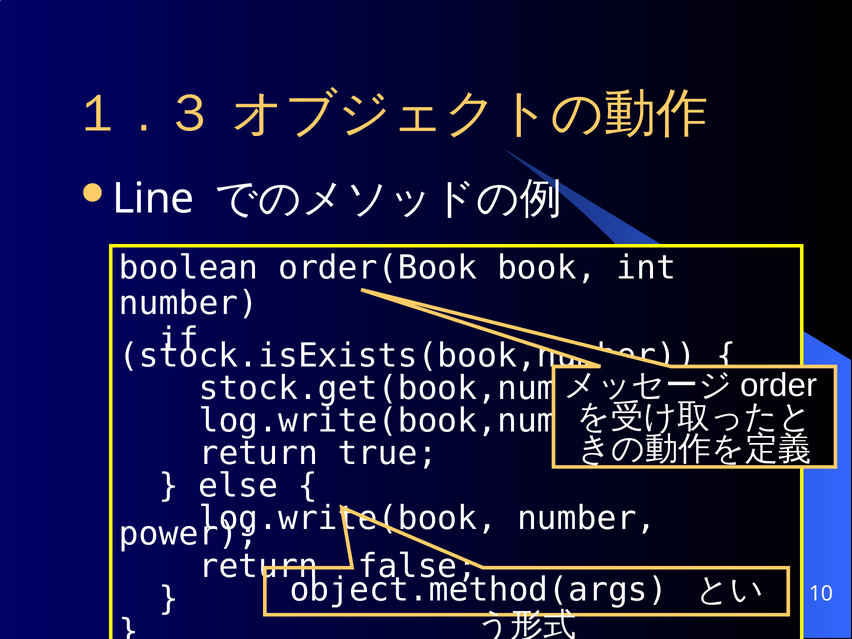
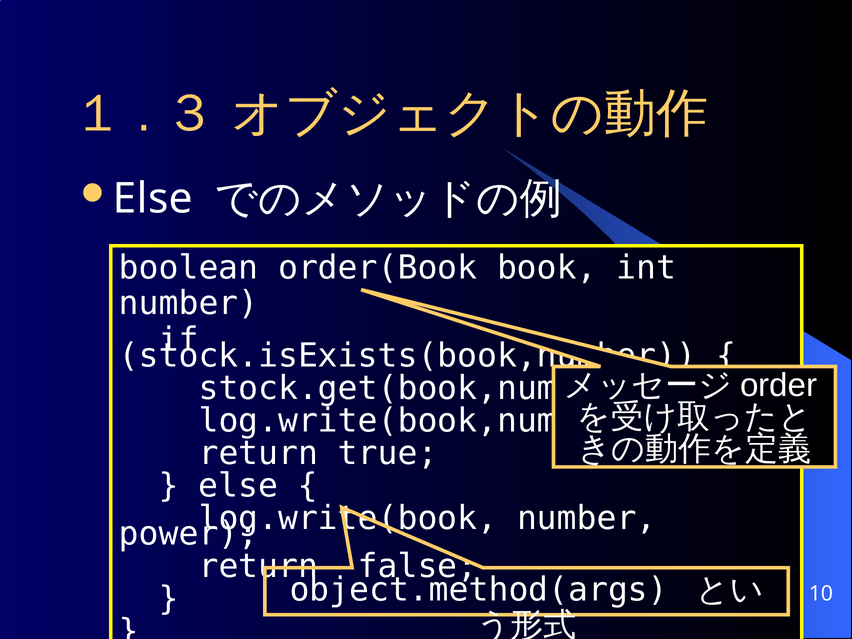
Line: Line -> Else (153, 199)
